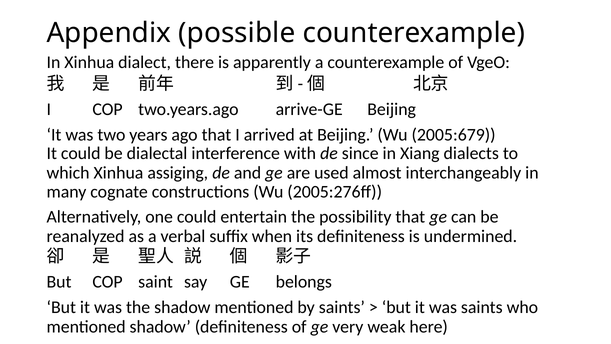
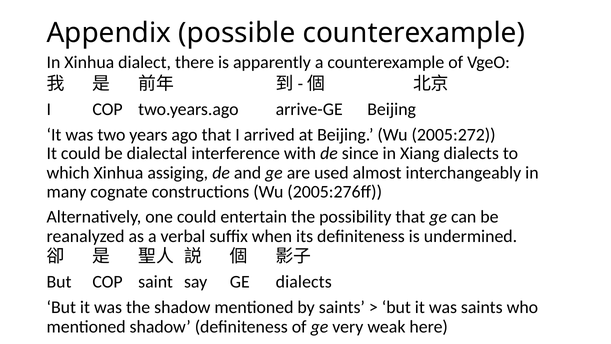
2005:679: 2005:679 -> 2005:272 (454, 135)
GE belongs: belongs -> dialects (304, 282)
